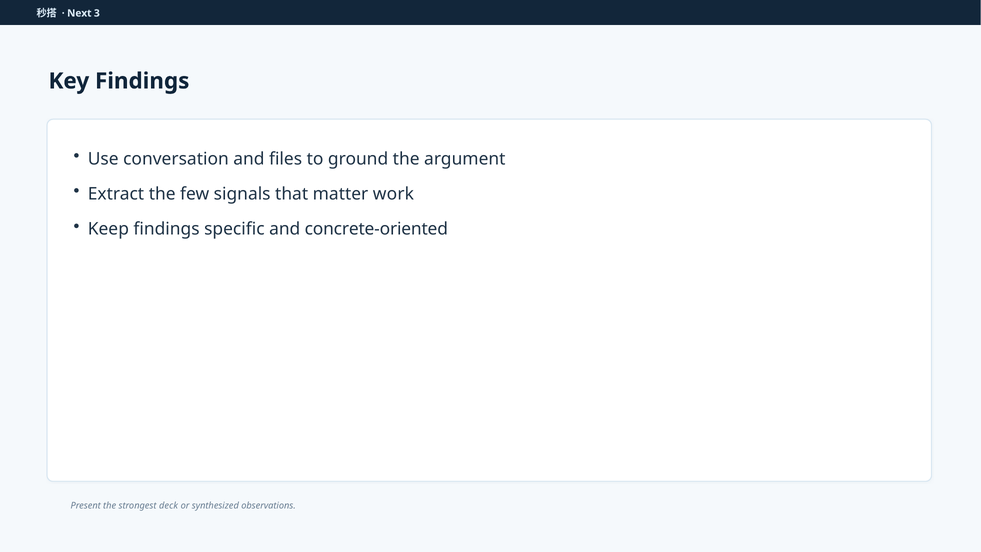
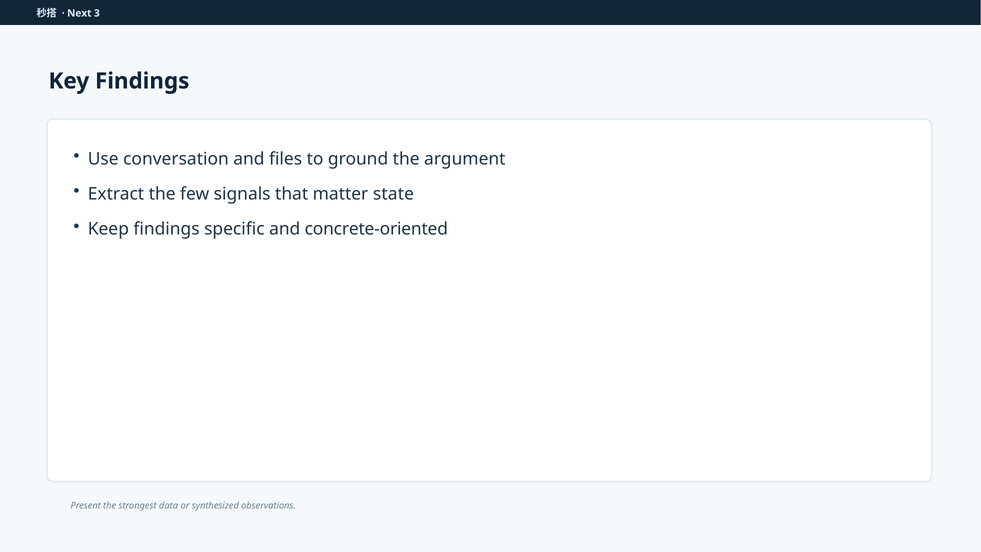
work: work -> state (393, 194)
deck: deck -> data (169, 505)
